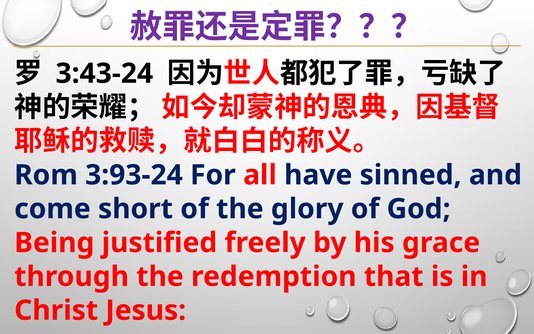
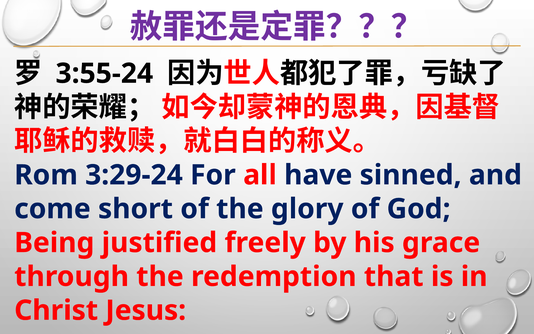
3:43-24: 3:43-24 -> 3:55-24 (104, 73)
3:93-24: 3:93-24 -> 3:29-24 (134, 175)
